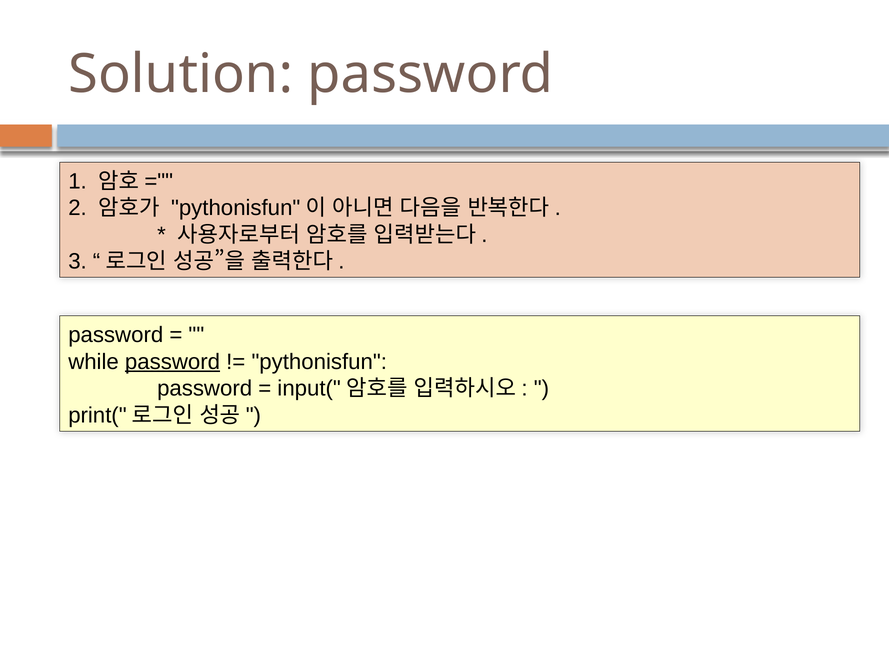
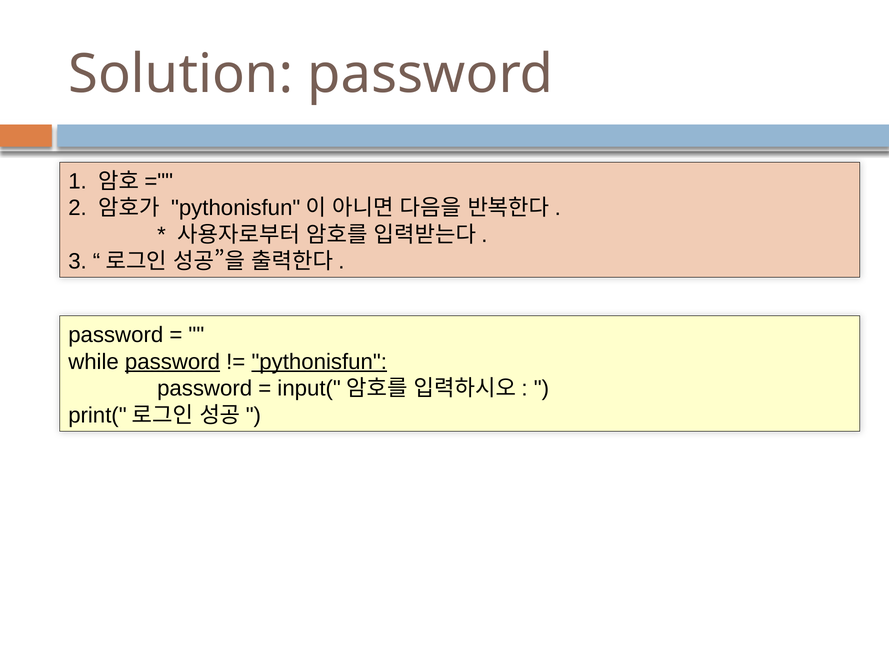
pythonisfun underline: none -> present (319, 362)
